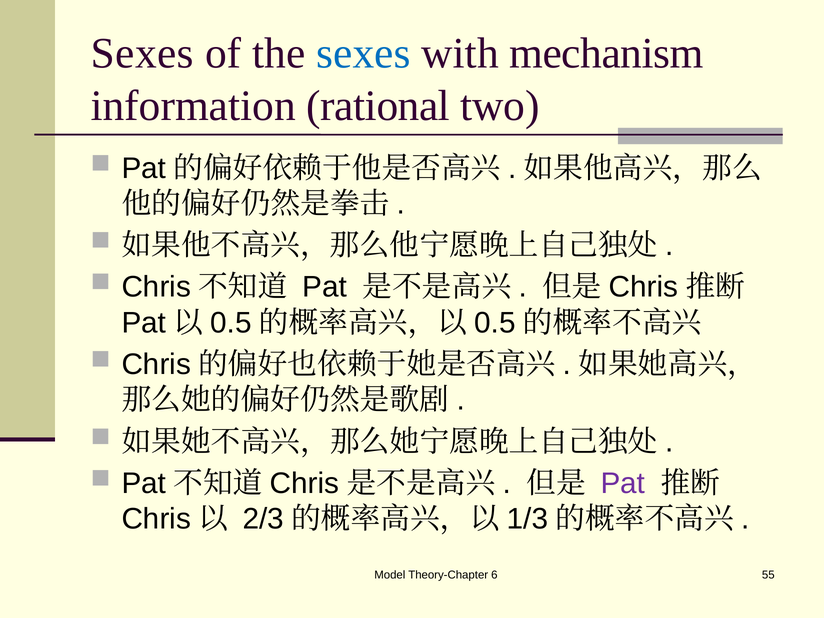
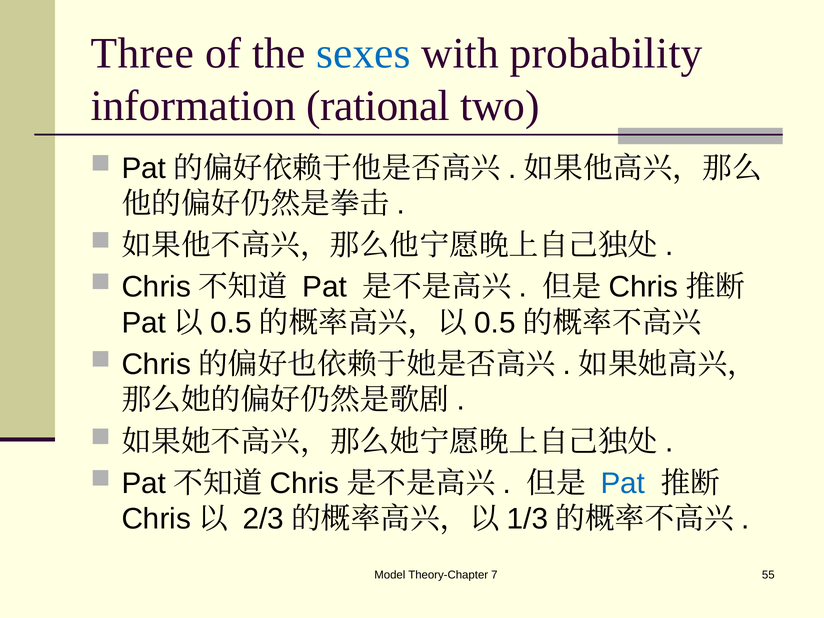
Sexes: Sexes -> Three (142, 53)
mechanism: mechanism -> probability (606, 53)
Pat colour: purple -> blue (623, 483)
6: 6 -> 7 (494, 575)
